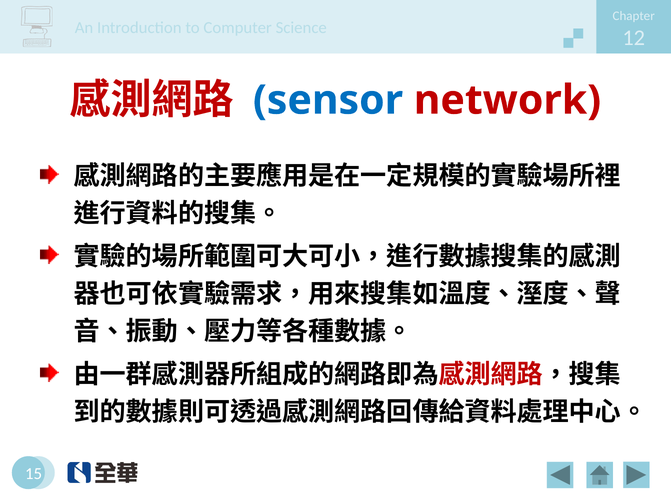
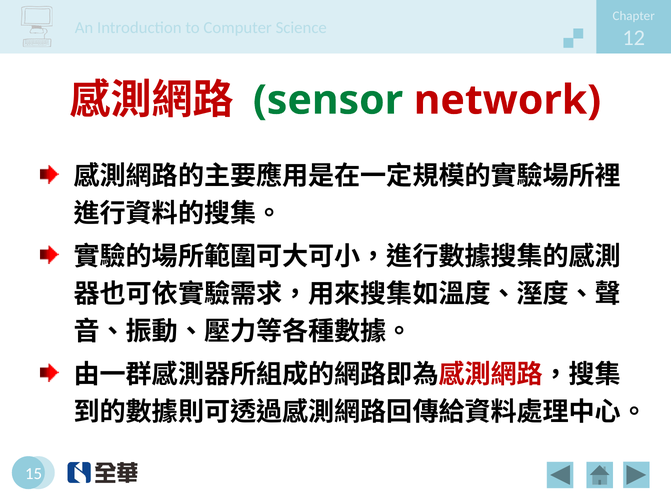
sensor colour: blue -> green (328, 100)
